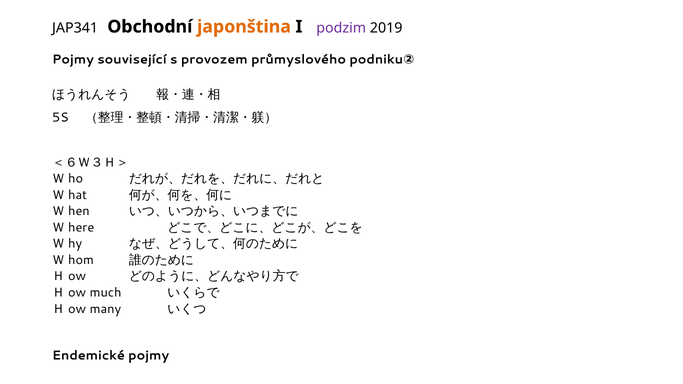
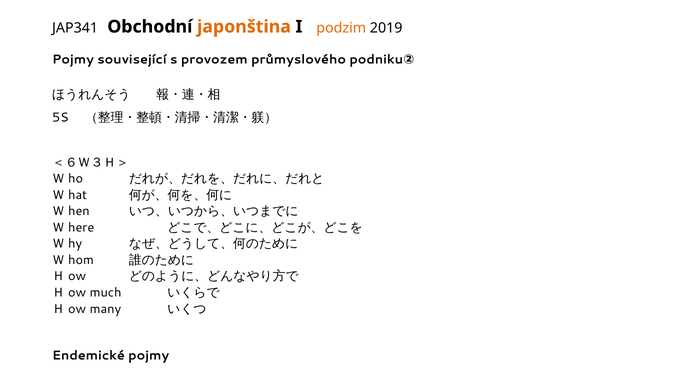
podzim colour: purple -> orange (341, 28)
